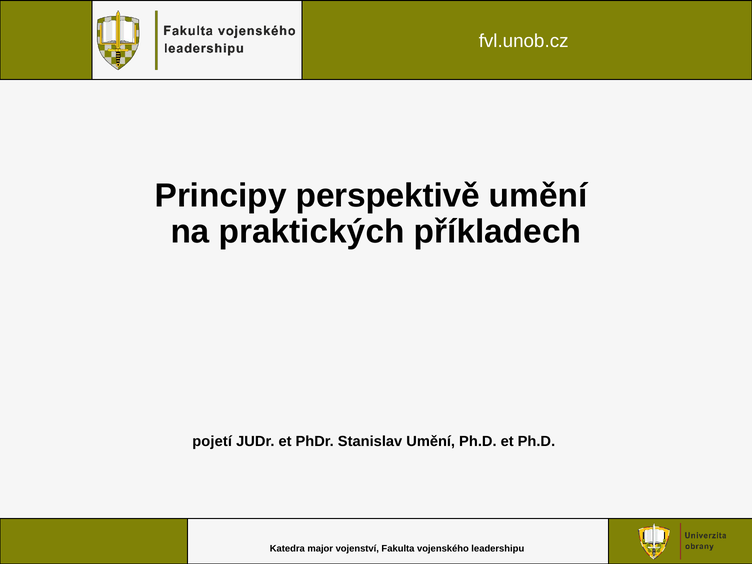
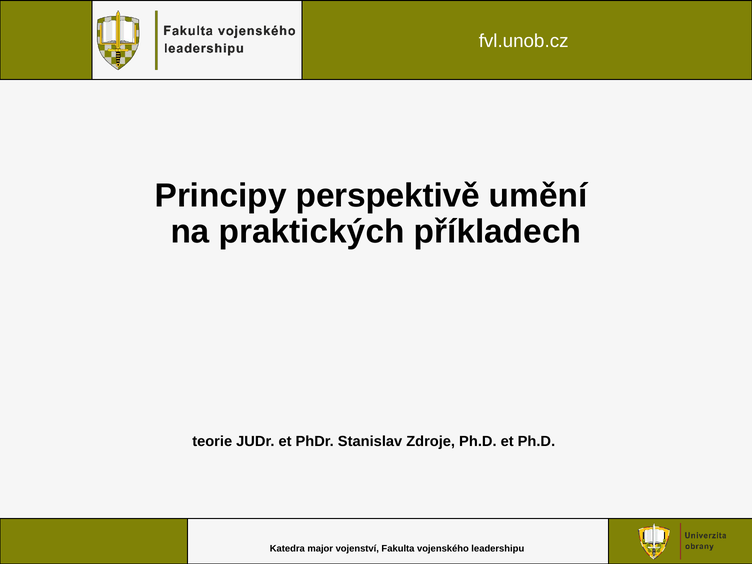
pojetí: pojetí -> teorie (212, 442)
Stanislav Umění: Umění -> Zdroje (431, 442)
